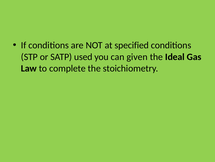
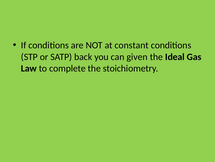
specified: specified -> constant (132, 45)
used: used -> back (83, 57)
